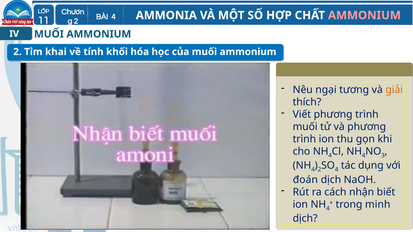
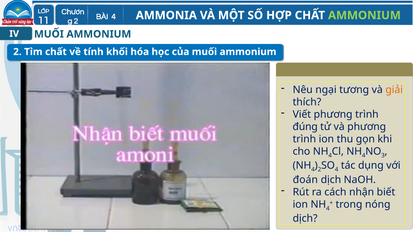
AMMONIUM colour: pink -> light green (364, 15)
Tìm khai: khai -> chất (56, 52)
muối: muối -> đúng (305, 127)
minh: minh -> nóng (378, 205)
